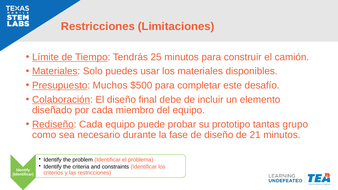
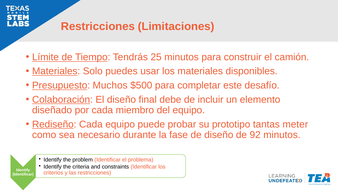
grupo: grupo -> meter (295, 124)
21: 21 -> 92 (255, 135)
